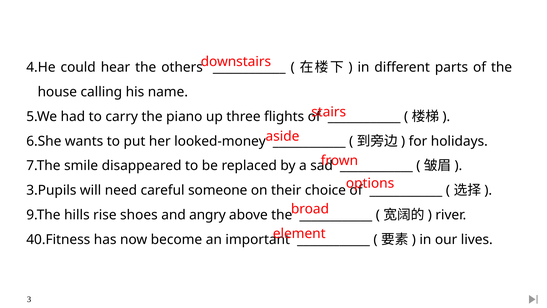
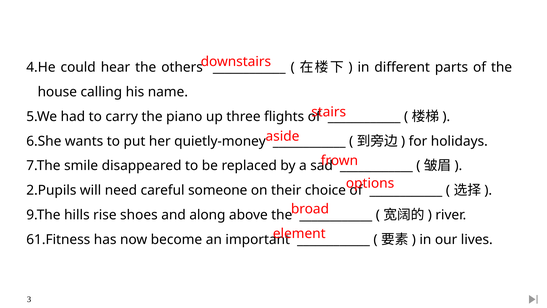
looked-money: looked-money -> quietly-money (220, 141)
3.Pupils: 3.Pupils -> 2.Pupils (51, 190)
angry: angry -> along (207, 215)
40.Fitness: 40.Fitness -> 61.Fitness (58, 239)
